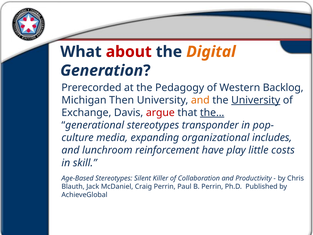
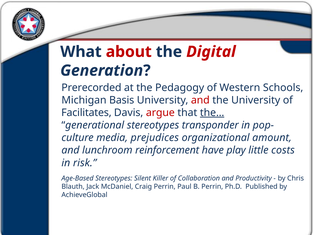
Digital colour: orange -> red (211, 52)
Backlog: Backlog -> Schools (283, 88)
Then: Then -> Basis (122, 100)
and colour: orange -> red (200, 100)
University underline: present -> none (256, 100)
Exchange: Exchange -> Facilitates (86, 113)
expanding: expanding -> prejudices (155, 138)
includes: includes -> amount (272, 138)
skill: skill -> risk (85, 163)
